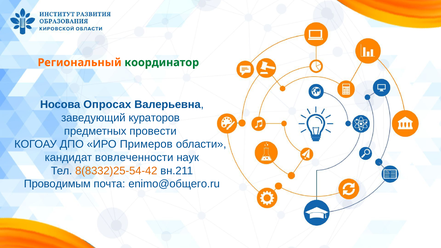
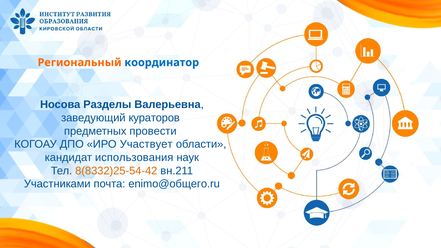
координатор colour: green -> blue (162, 63)
Опросах: Опросах -> Разделы (107, 105)
Примеров: Примеров -> Участвует (146, 144)
вовлеченности: вовлеченности -> использования (134, 158)
Проводимым: Проводимым -> Участниками (57, 184)
